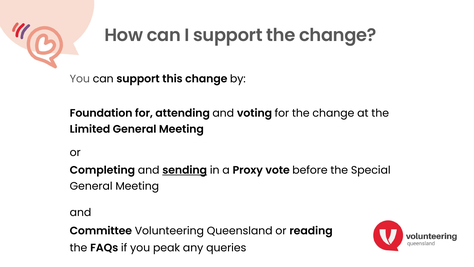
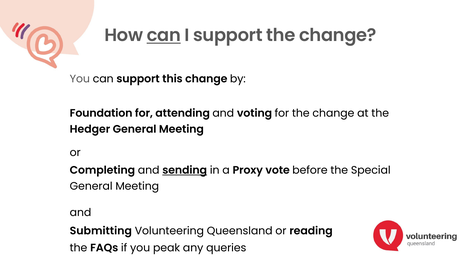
can underline: none -> present (164, 35)
Limited: Limited -> Hedger (90, 129)
Committee: Committee -> Submitting (101, 230)
